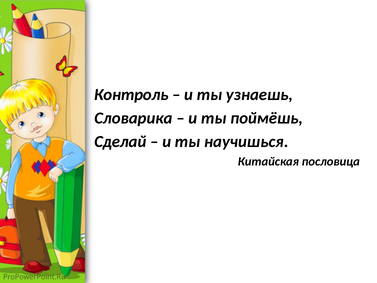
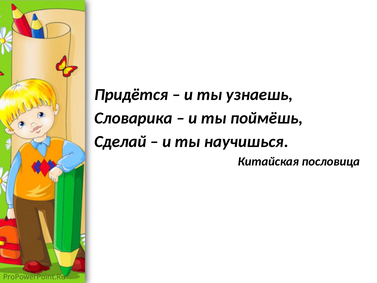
Контроль: Контроль -> Придётся (131, 95)
